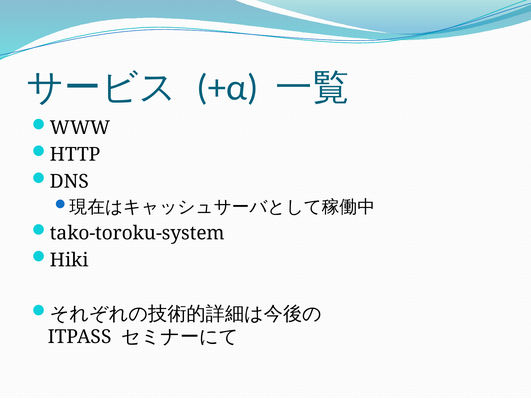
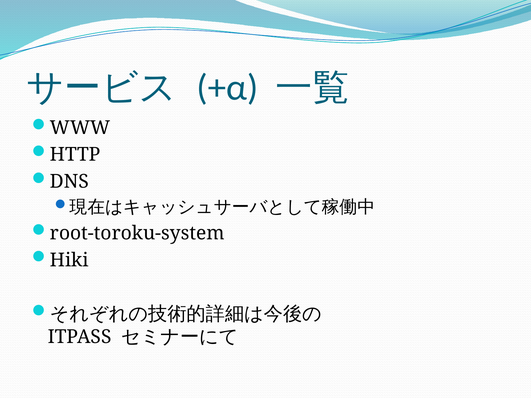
tako-toroku-system: tako-toroku-system -> root-toroku-system (137, 233)
